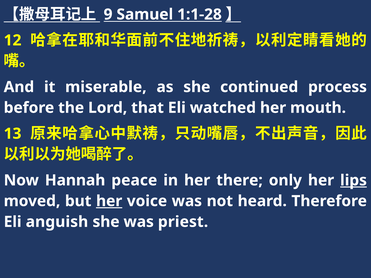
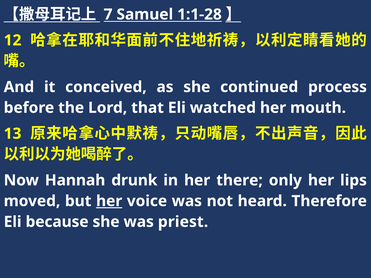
9: 9 -> 7 (108, 14)
miserable: miserable -> conceived (106, 87)
peace: peace -> drunk (134, 180)
lips underline: present -> none (354, 180)
anguish: anguish -> because (57, 222)
